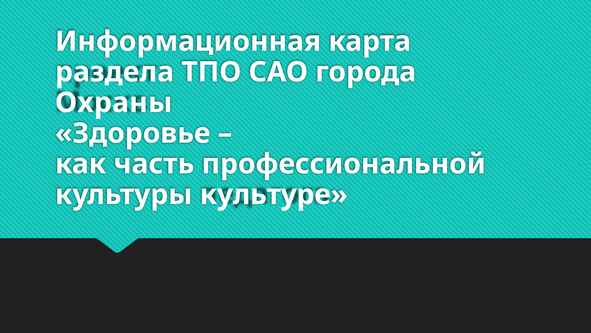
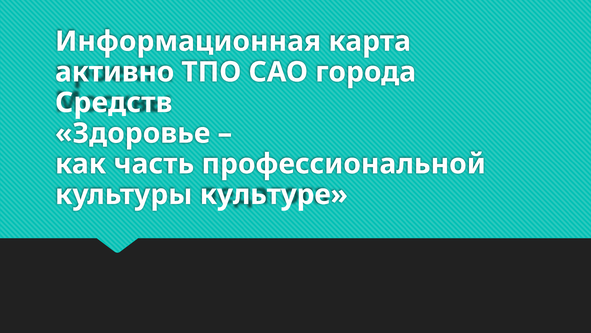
раздела: раздела -> активно (115, 72)
Охраны: Охраны -> Средств (114, 103)
